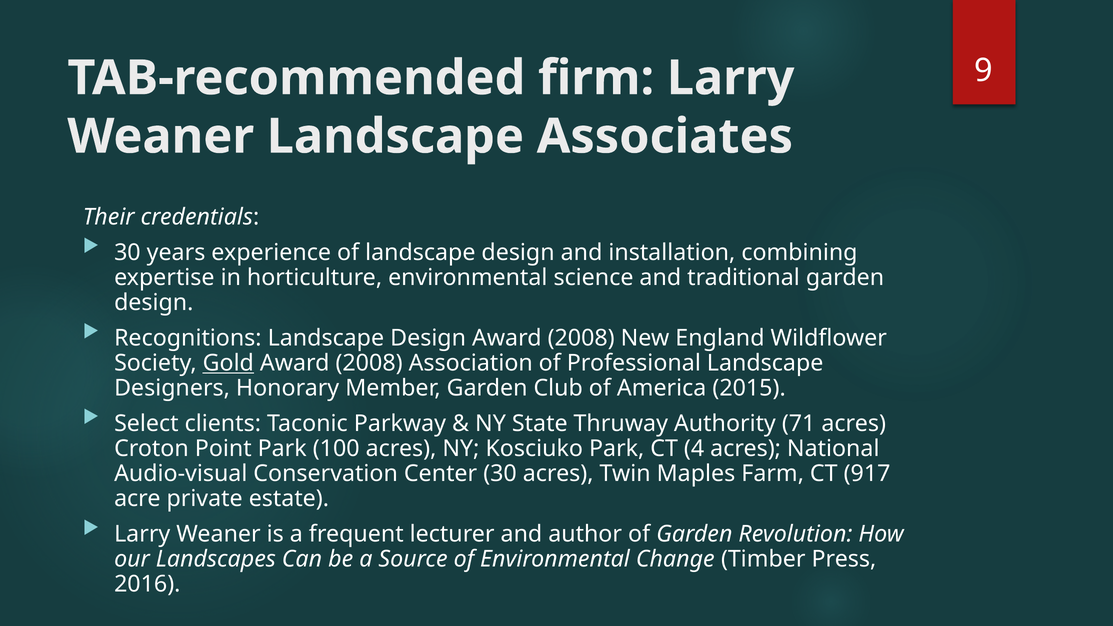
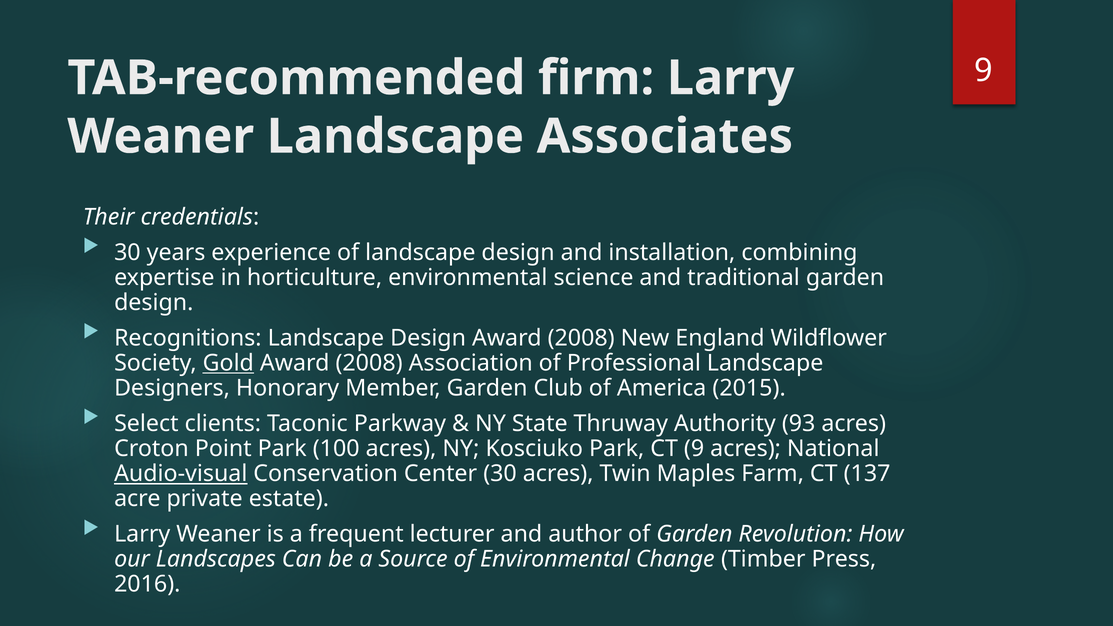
71: 71 -> 93 (799, 424)
CT 4: 4 -> 9 (694, 449)
Audio-visual underline: none -> present (181, 474)
917: 917 -> 137 (867, 474)
